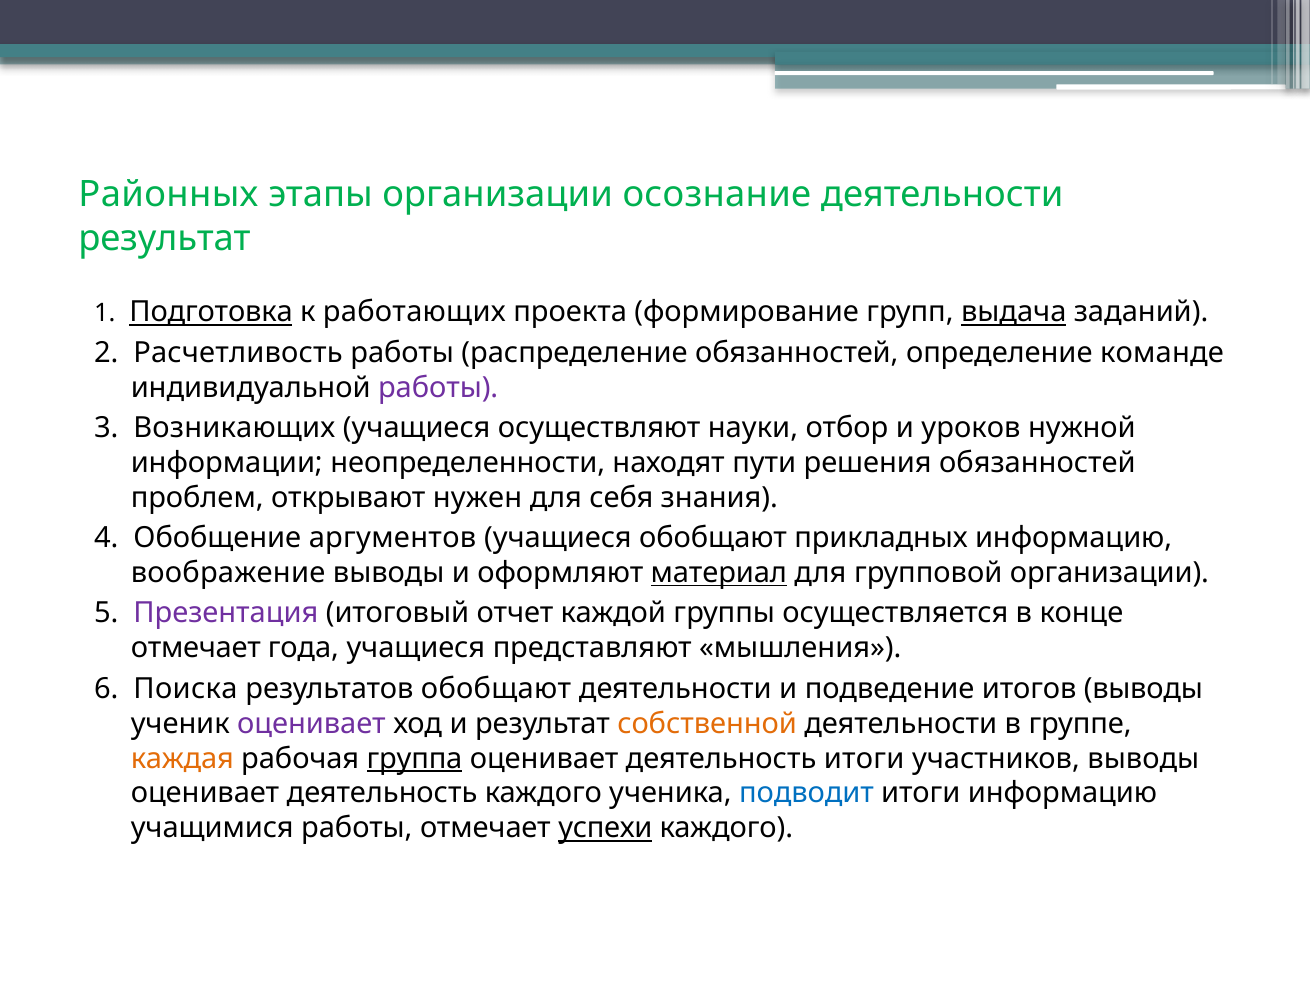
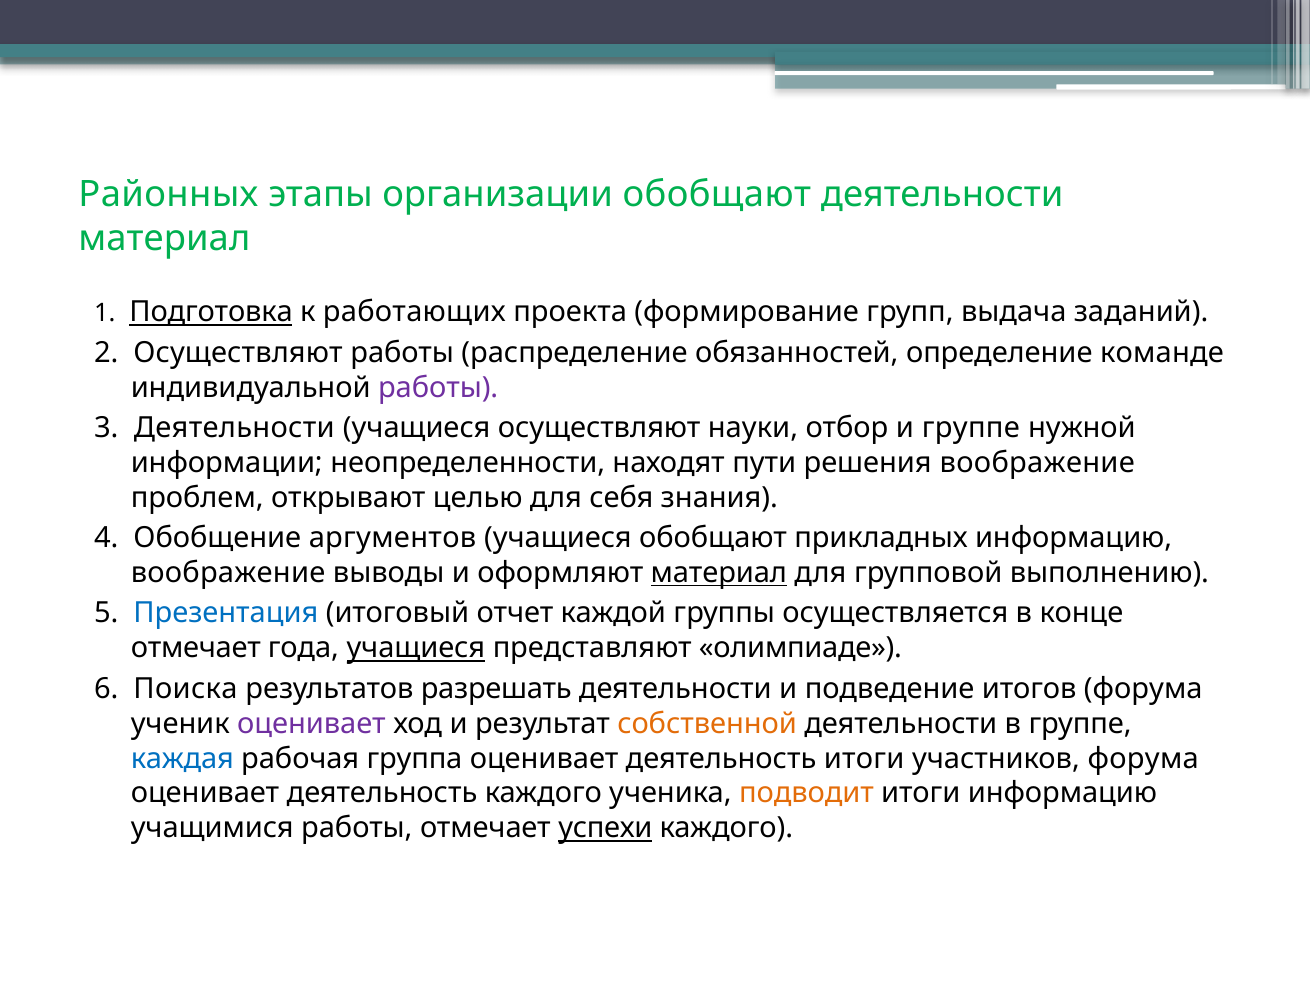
организации осознание: осознание -> обобщают (717, 195)
результат: результат -> материал (164, 238)
выдача underline: present -> none (1014, 312)
2 Расчетливость: Расчетливость -> Осуществляют (238, 353)
3 Возникающих: Возникающих -> Деятельности (234, 428)
и уроков: уроков -> группе (971, 428)
решения обязанностей: обязанностей -> воображение (1037, 463)
нужен: нужен -> целью (478, 498)
групповой организации: организации -> выполнению (1109, 573)
Презентация colour: purple -> blue (226, 614)
учащиеся underline: none -> present (416, 649)
мышления: мышления -> олимпиаде (800, 649)
результатов обобщают: обобщают -> разрешать (496, 689)
итогов выводы: выводы -> форума (1143, 689)
каждая colour: orange -> blue (182, 759)
группа underline: present -> none (415, 759)
участников выводы: выводы -> форума (1143, 759)
подводит colour: blue -> orange (806, 794)
